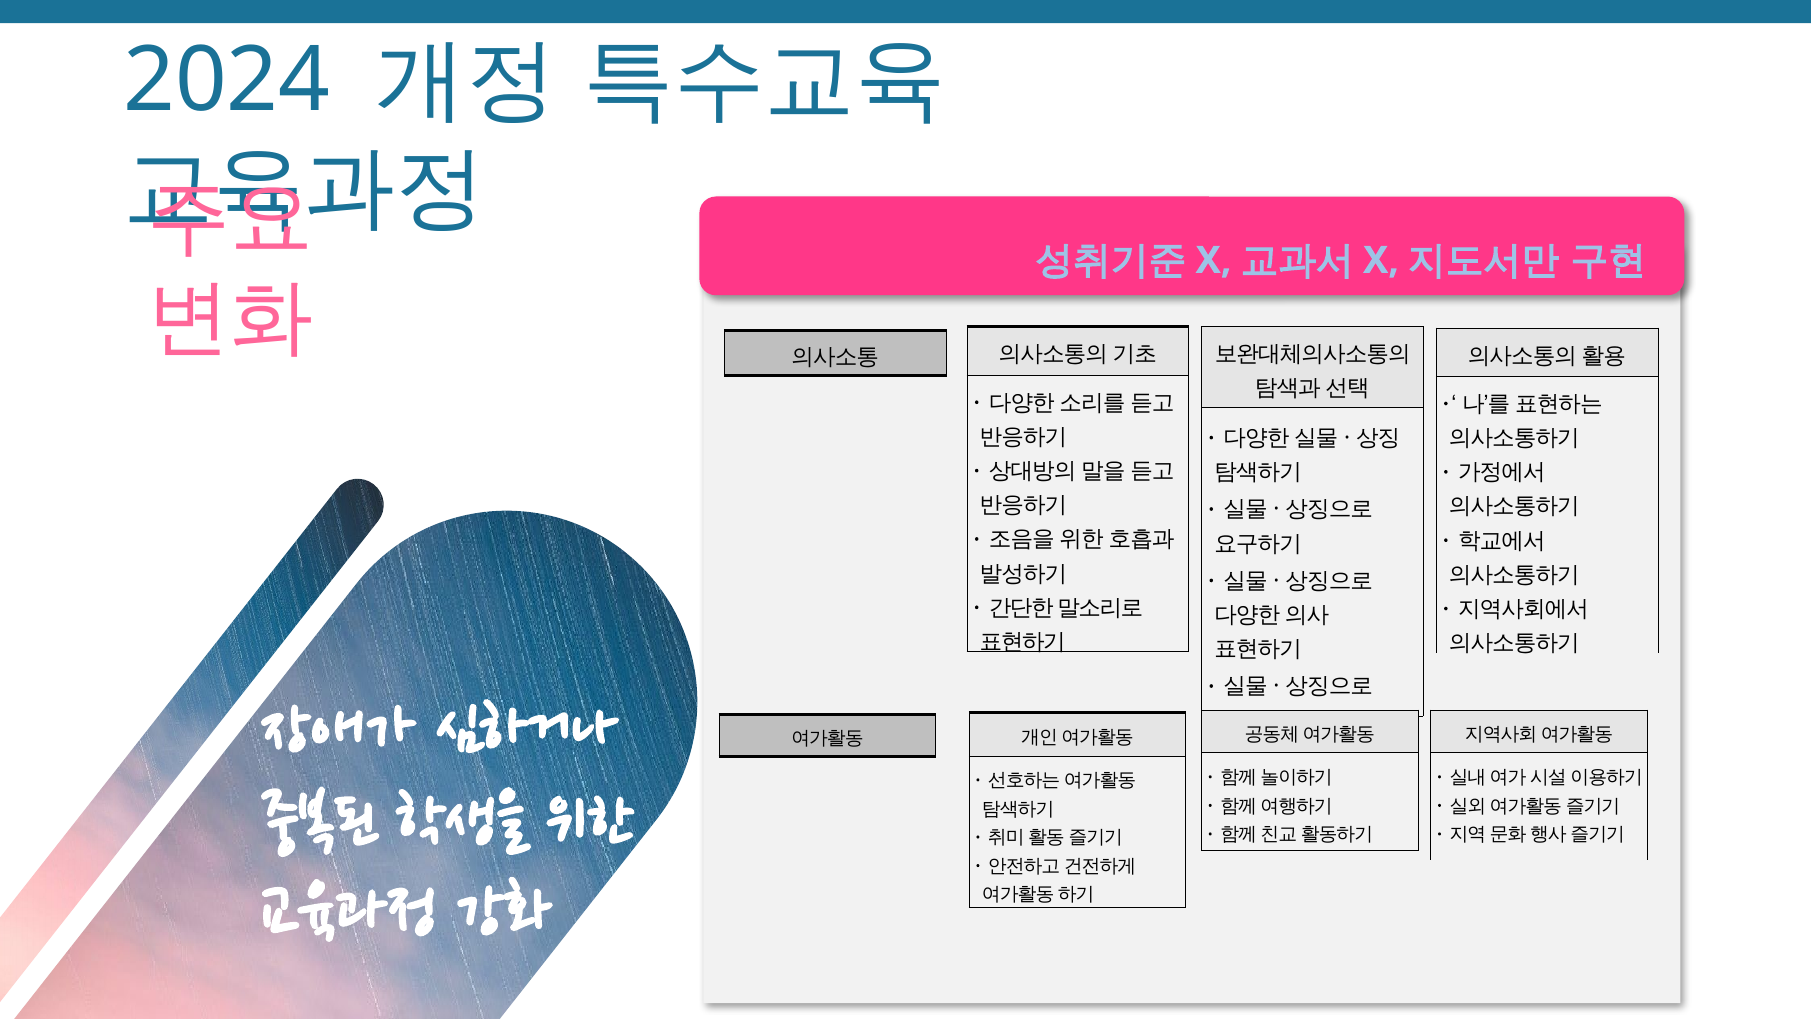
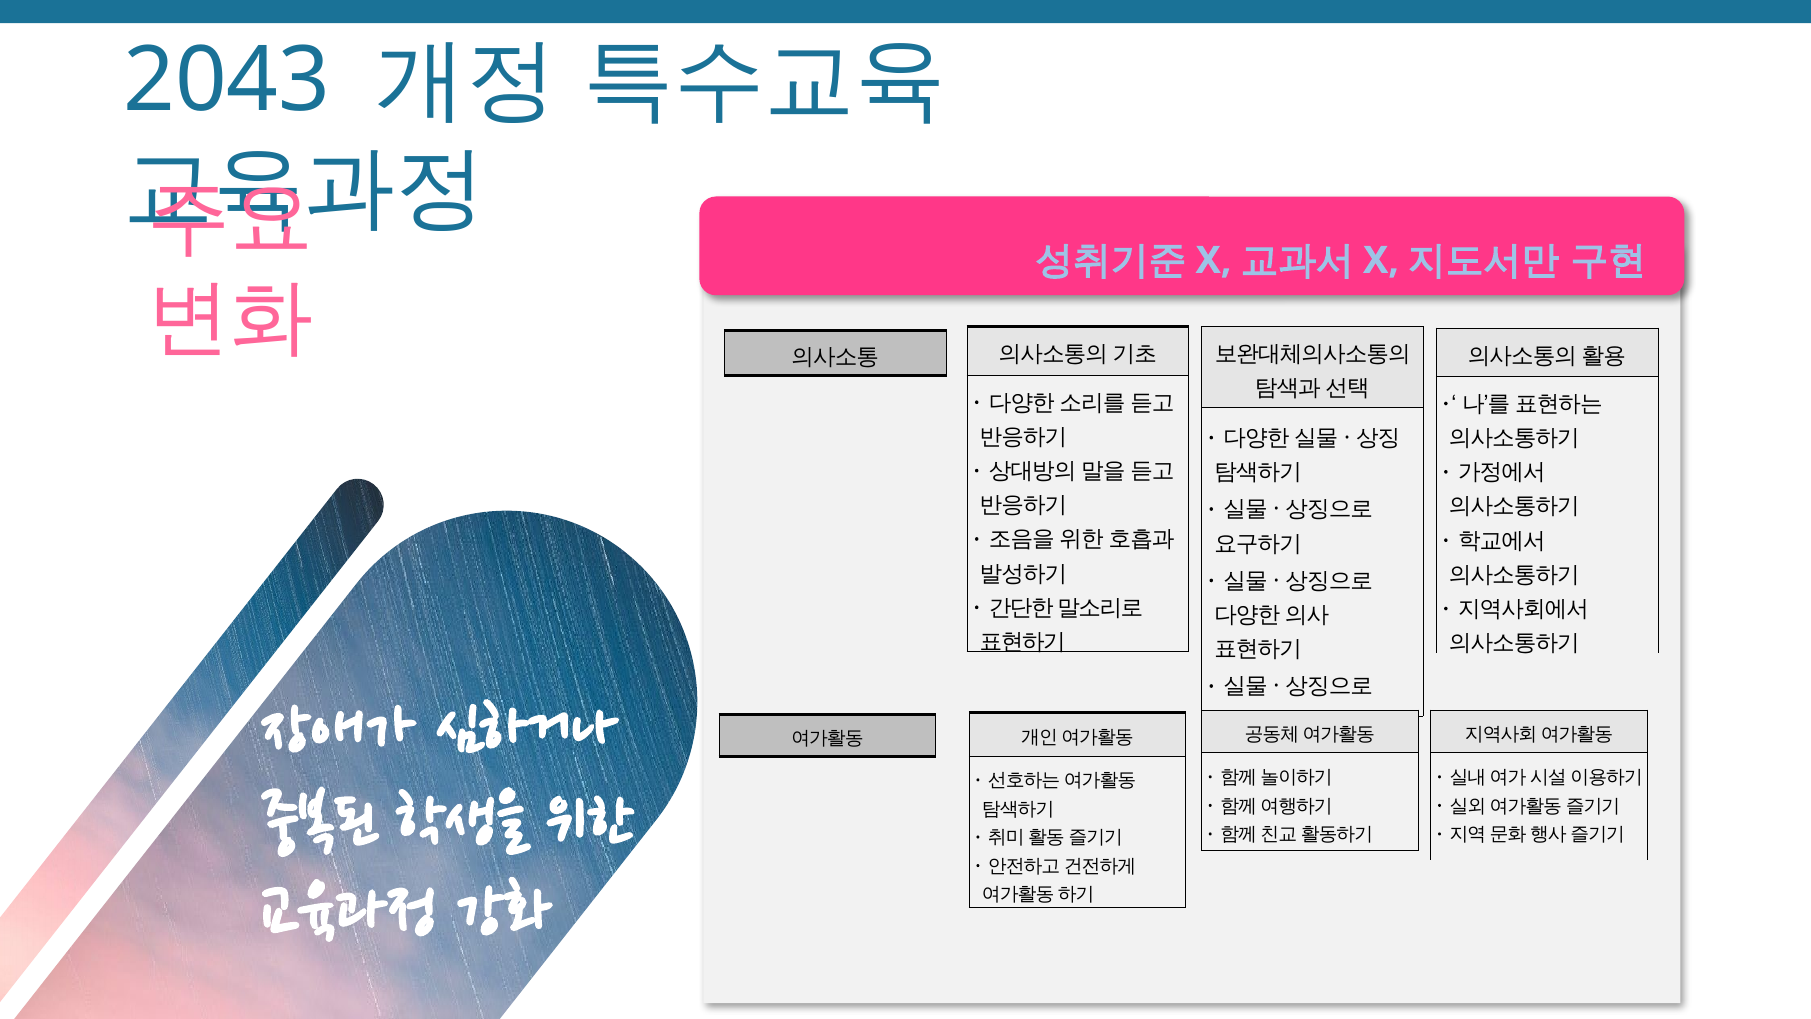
2024: 2024 -> 2043 (227, 80)
